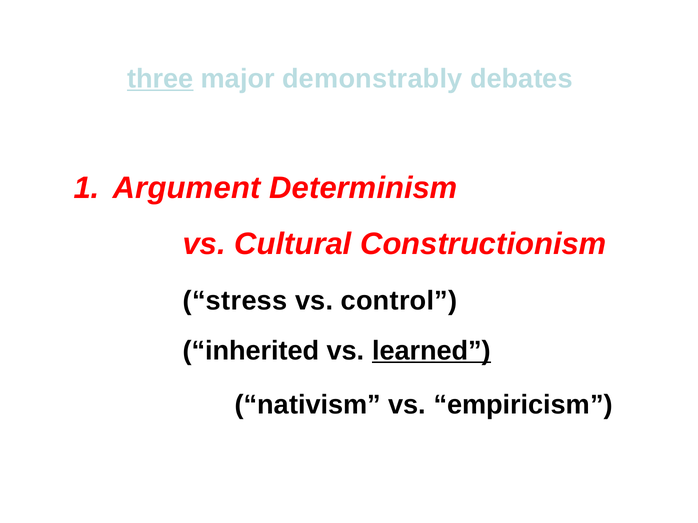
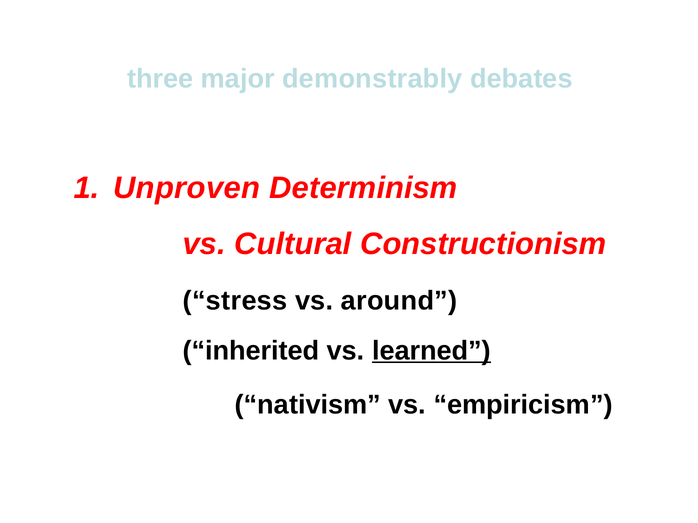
three underline: present -> none (160, 79)
Argument: Argument -> Unproven (187, 188)
control: control -> around (399, 301)
